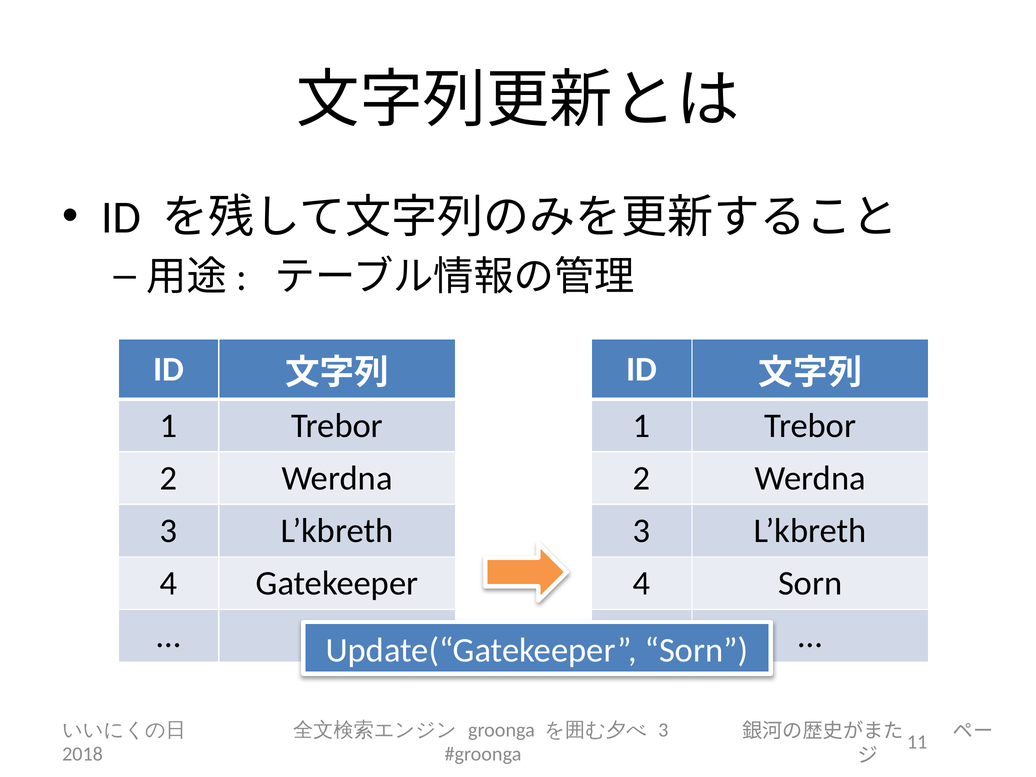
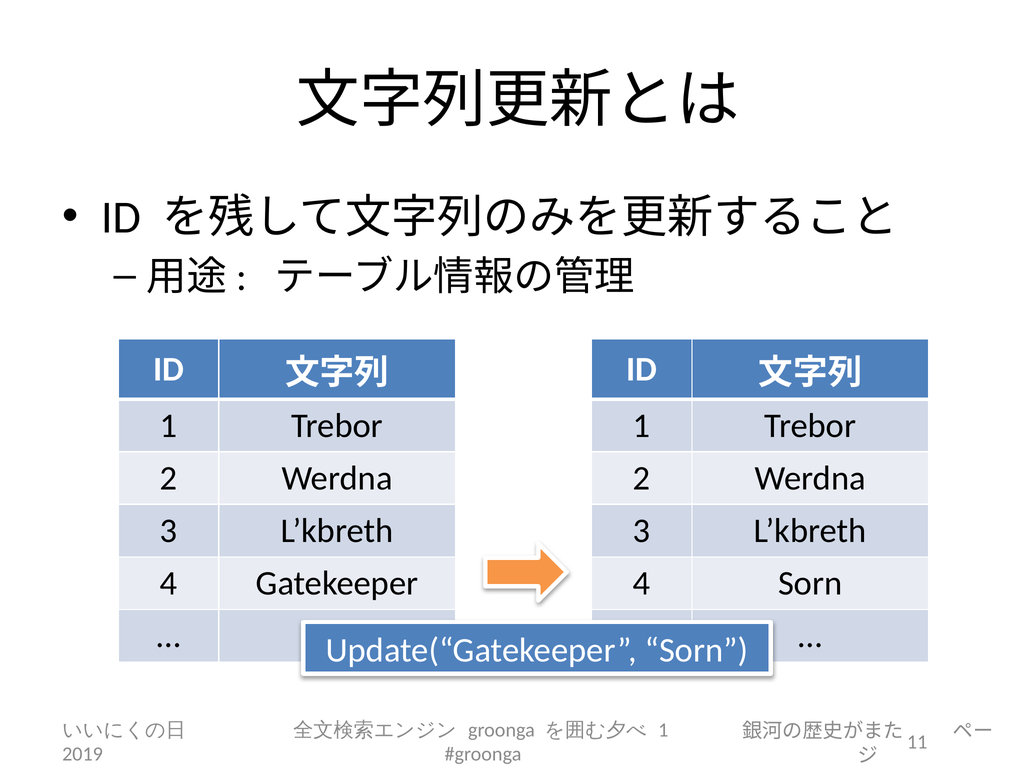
3: 3 -> 1 (663, 730)
2018: 2018 -> 2019 (83, 754)
